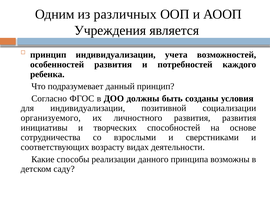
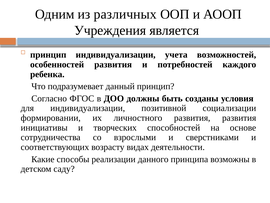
организуемого: организуемого -> формировании (51, 118)
